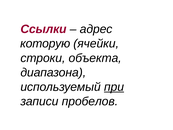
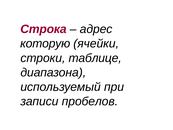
Ссылки: Ссылки -> Строка (44, 29)
объекта: объекта -> таблице (95, 58)
при underline: present -> none (114, 87)
